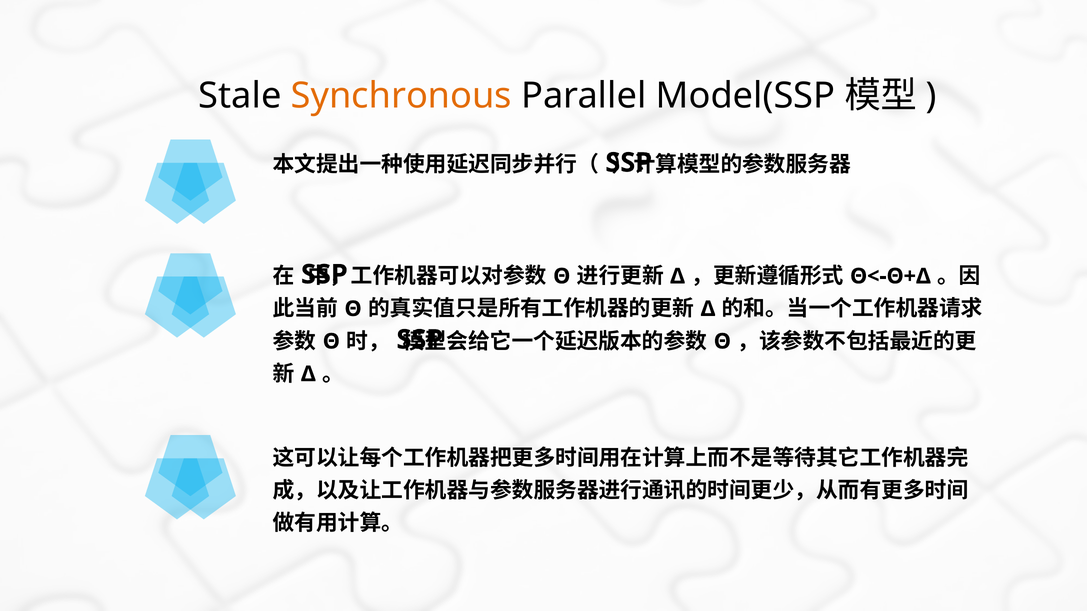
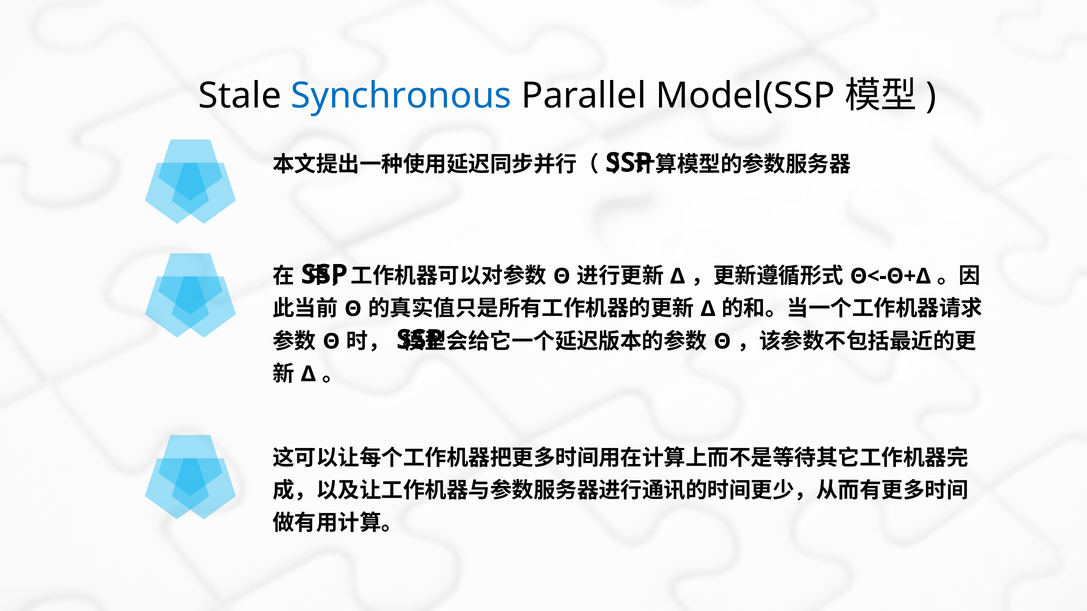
Synchronous colour: orange -> blue (401, 96)
